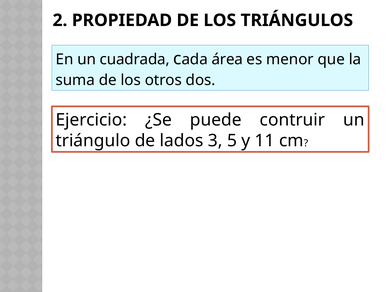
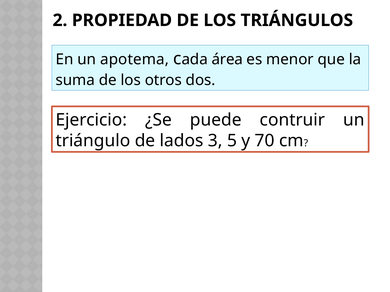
cuadrada: cuadrada -> apotema (135, 59)
11: 11 -> 70 (265, 141)
